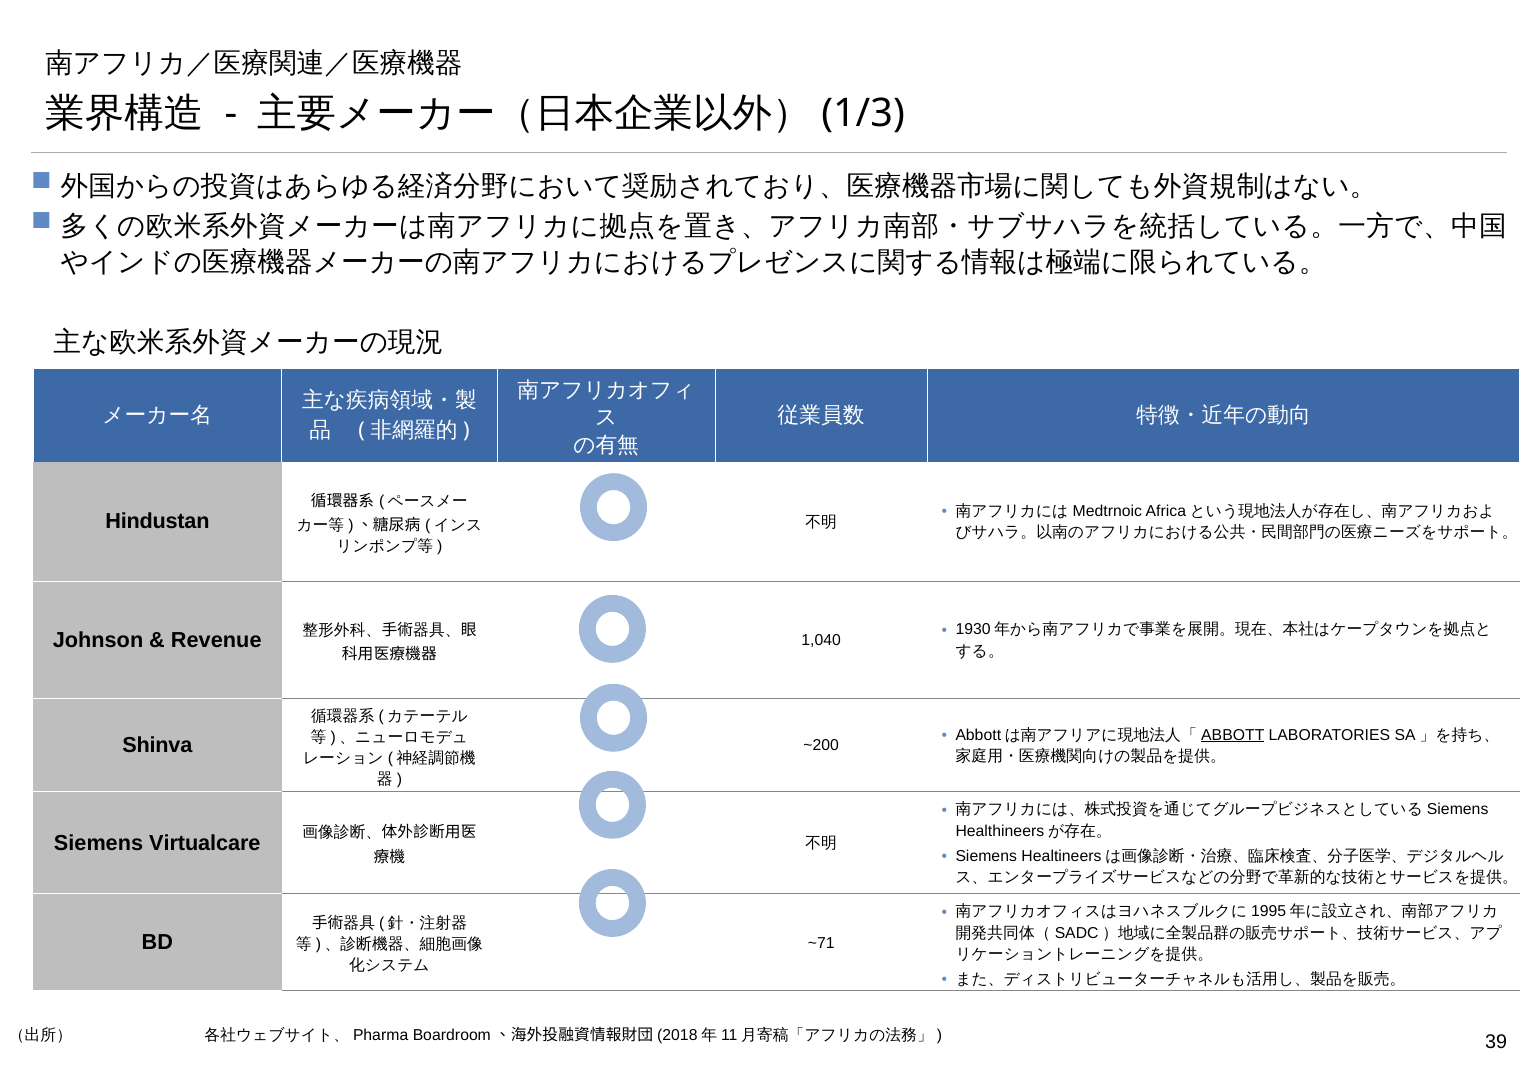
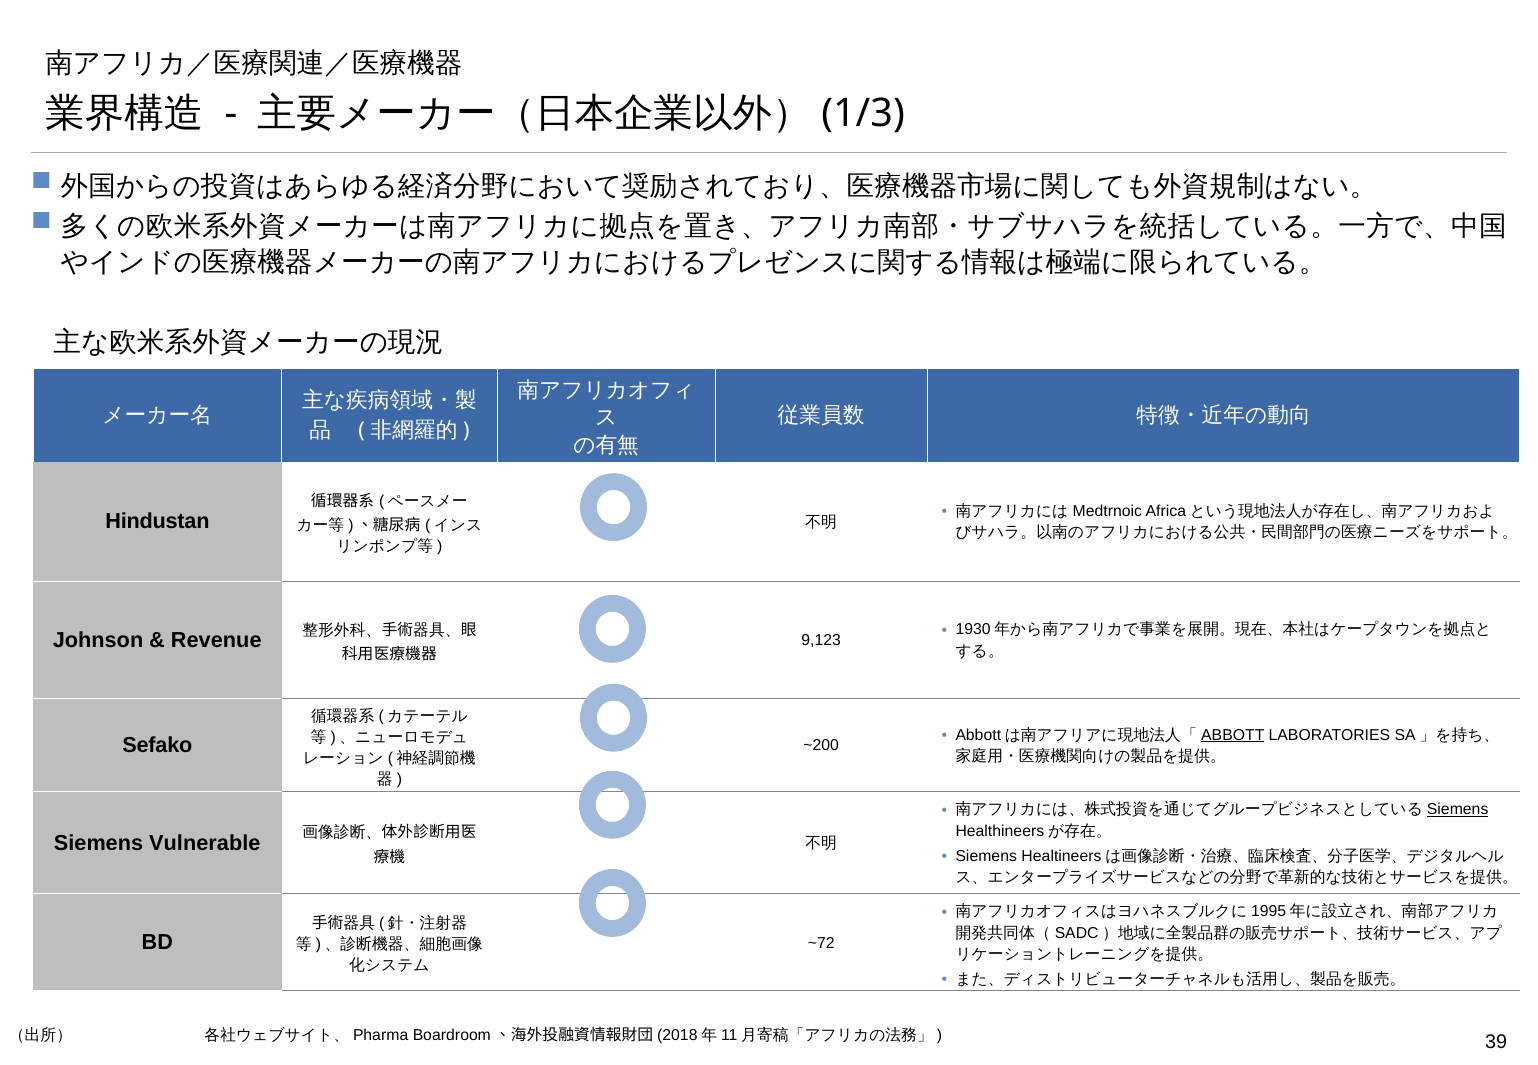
1,040: 1,040 -> 9,123 (821, 640)
Shinva: Shinva -> Sefako (157, 745)
Siemens underline: none -> present (1458, 810)
Virtualcare: Virtualcare -> Vulnerable (205, 843)
~71: ~71 -> ~72 (821, 943)
